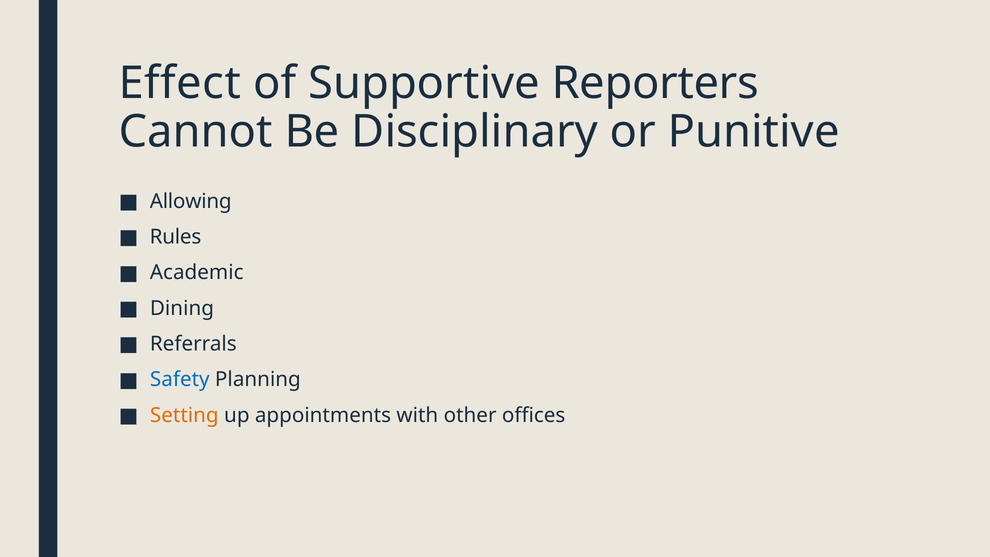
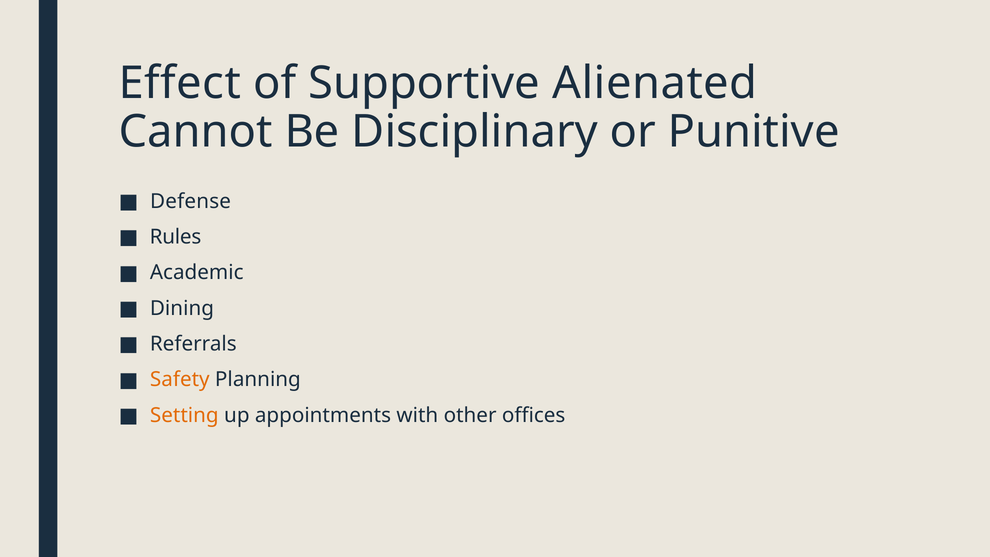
Reporters: Reporters -> Alienated (655, 83)
Allowing: Allowing -> Defense (191, 201)
Safety colour: blue -> orange (180, 379)
